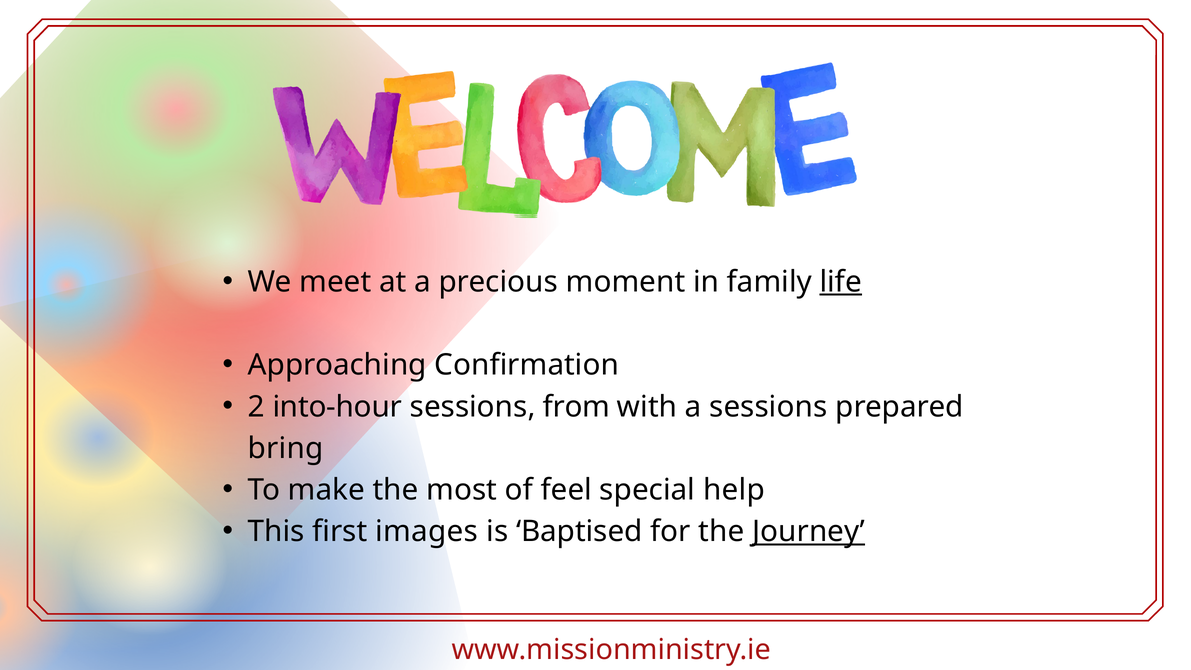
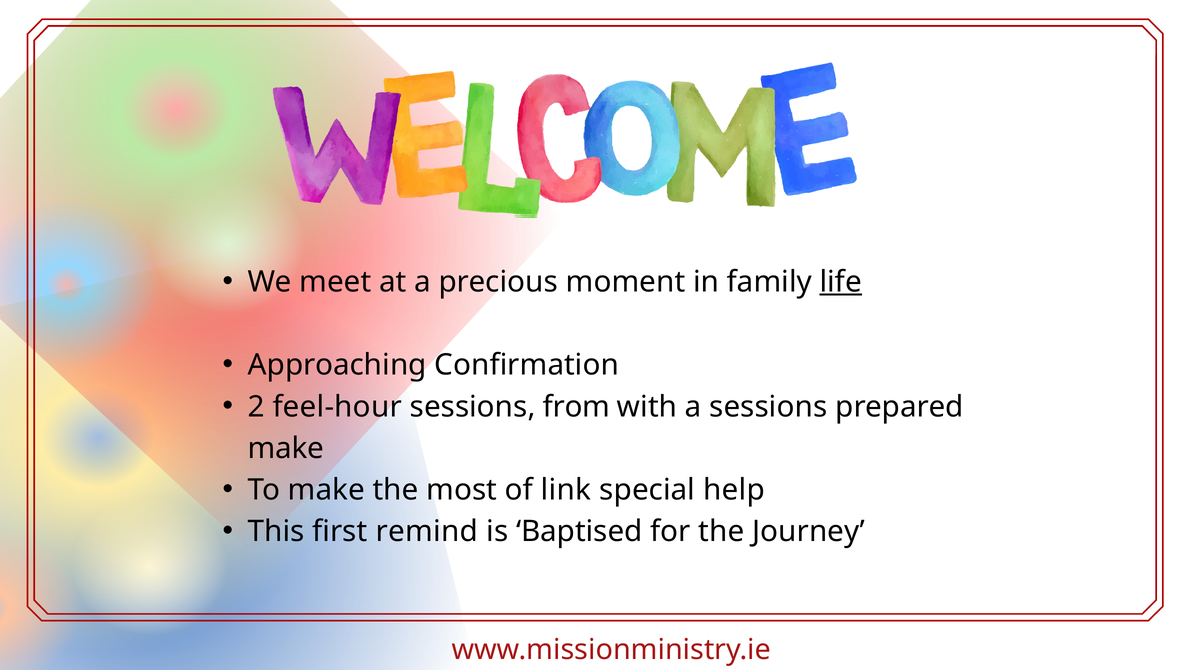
into-hour: into-hour -> feel-hour (337, 407)
bring: bring -> make (286, 448)
feel: feel -> link (566, 490)
images: images -> remind (427, 532)
Journey underline: present -> none (808, 532)
